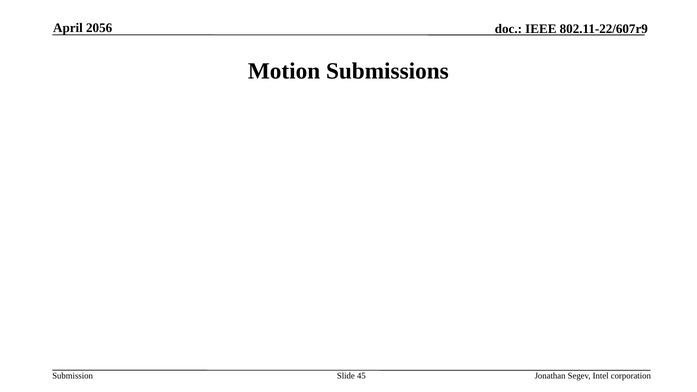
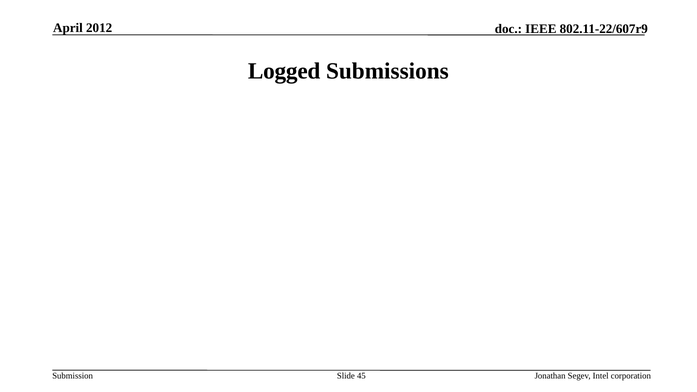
2056: 2056 -> 2012 (99, 28)
Motion: Motion -> Logged (284, 71)
